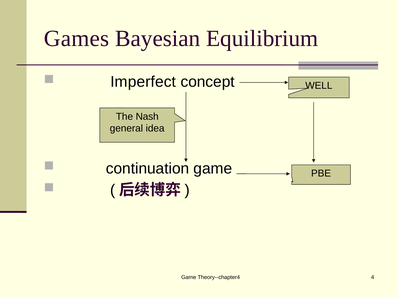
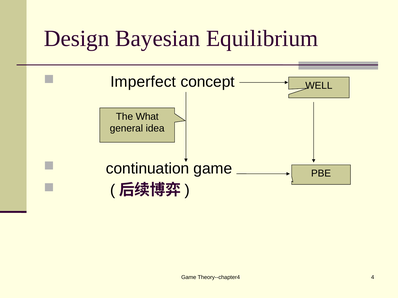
Games: Games -> Design (77, 39)
Nash: Nash -> What (147, 117)
